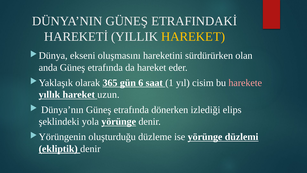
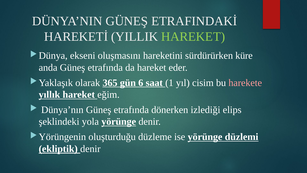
HAREKET colour: yellow -> light green (193, 36)
olan: olan -> küre (244, 56)
uzun: uzun -> eğim (108, 94)
